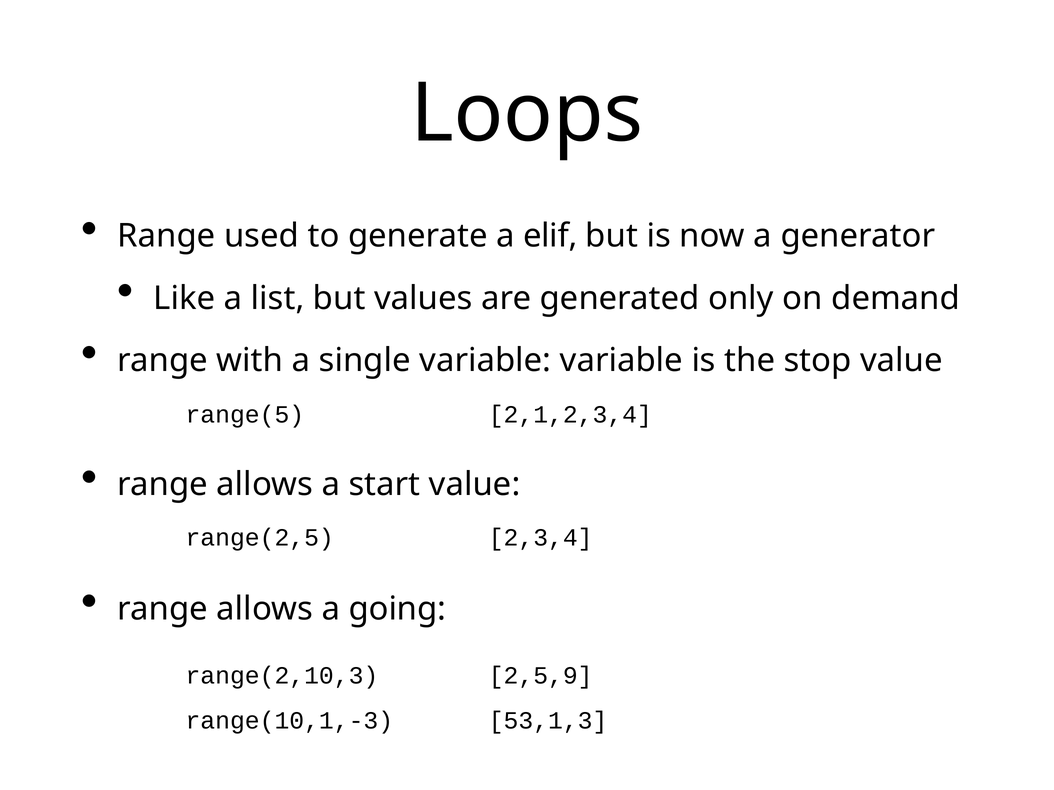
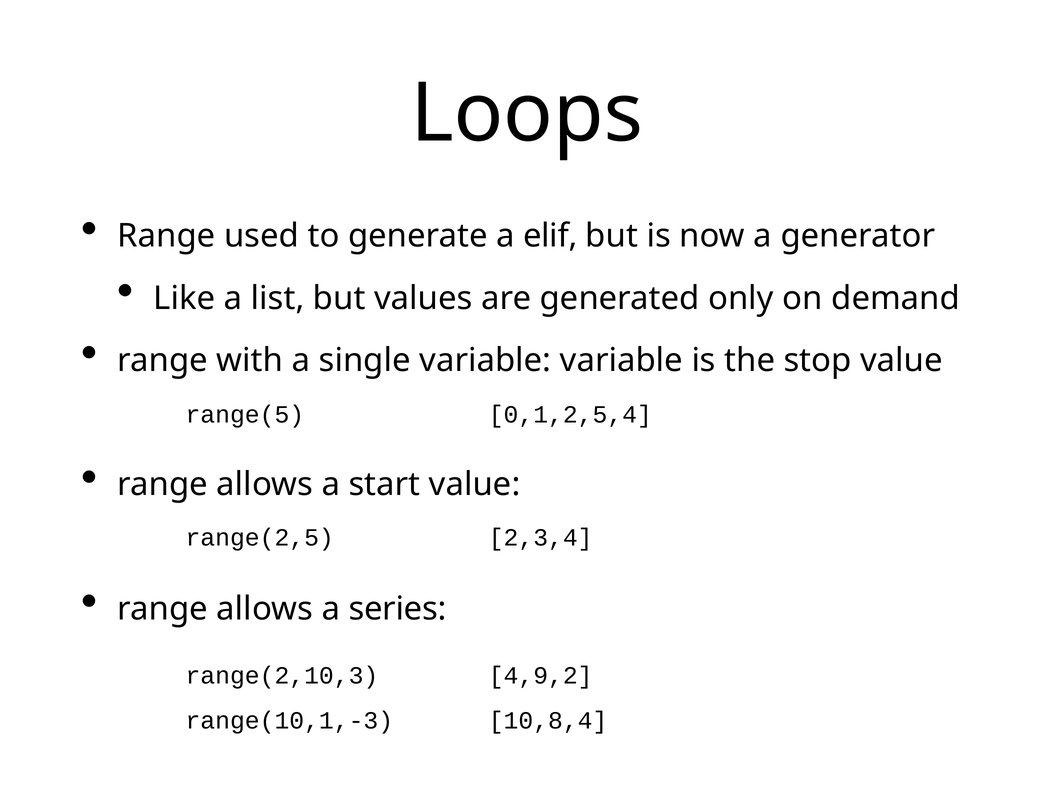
2,1,2,3,4: 2,1,2,3,4 -> 0,1,2,5,4 (570, 415)
going: going -> series (398, 609)
2,5,9: 2,5,9 -> 4,9,2 (541, 676)
53,1,3: 53,1,3 -> 10,8,4 (548, 721)
